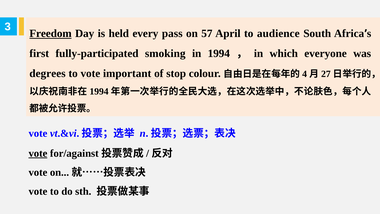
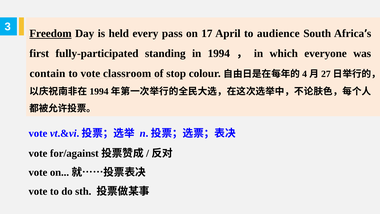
57: 57 -> 17 (207, 34)
smoking: smoking -> standing (165, 53)
degrees: degrees -> contain (47, 73)
important: important -> classroom (127, 73)
vote underline: present -> none (38, 153)
